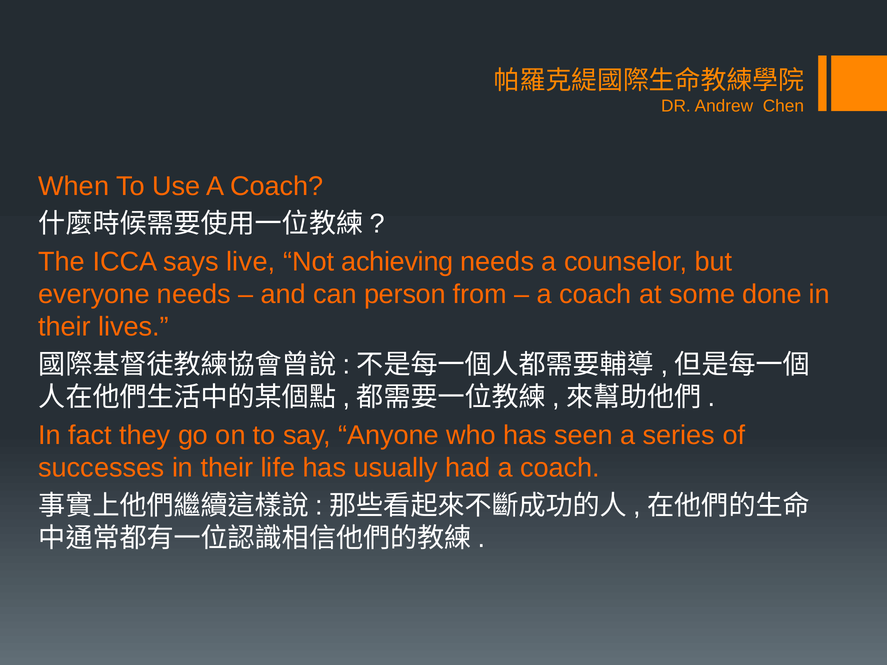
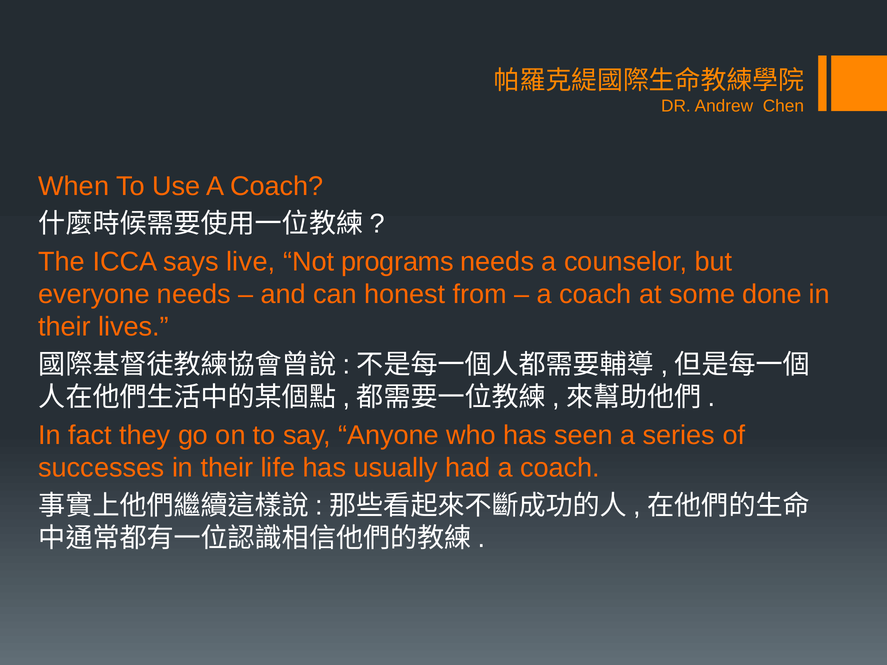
achieving: achieving -> programs (397, 262)
person: person -> honest (405, 295)
